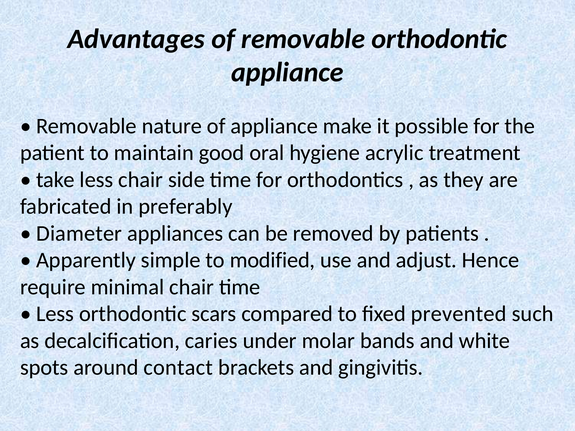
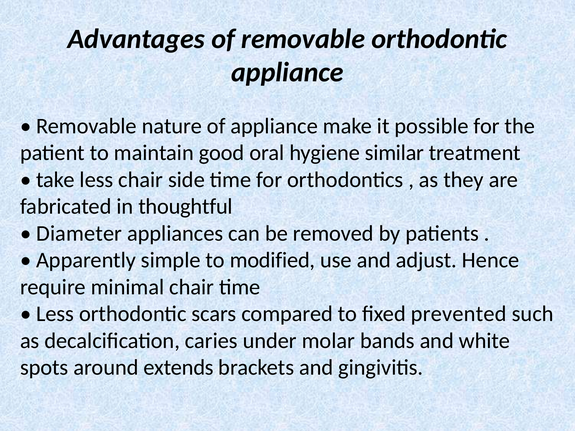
acrylic: acrylic -> similar (395, 153)
preferably: preferably -> thoughtful (186, 207)
contact: contact -> extends (179, 368)
